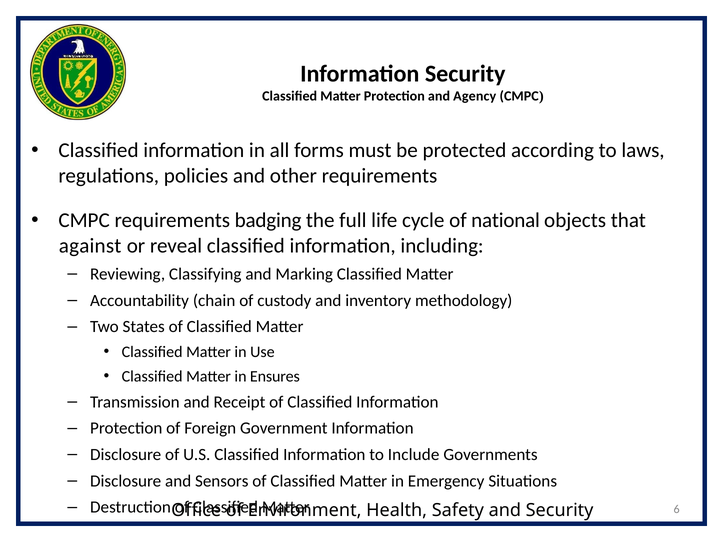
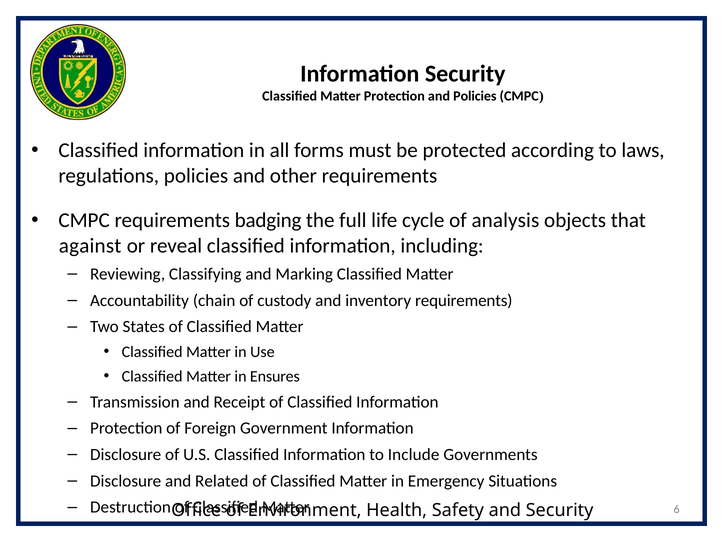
and Agency: Agency -> Policies (475, 96)
national: national -> analysis (505, 220)
inventory methodology: methodology -> requirements (464, 301)
Sensors: Sensors -> Related (222, 481)
